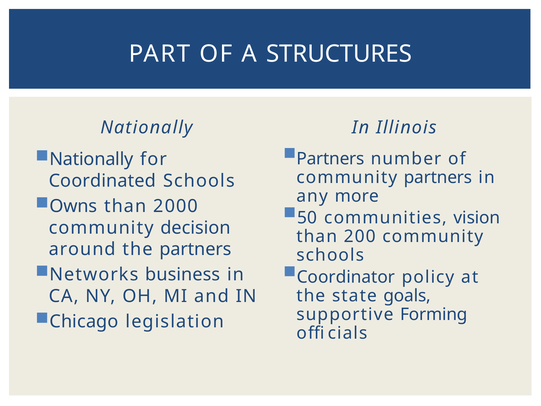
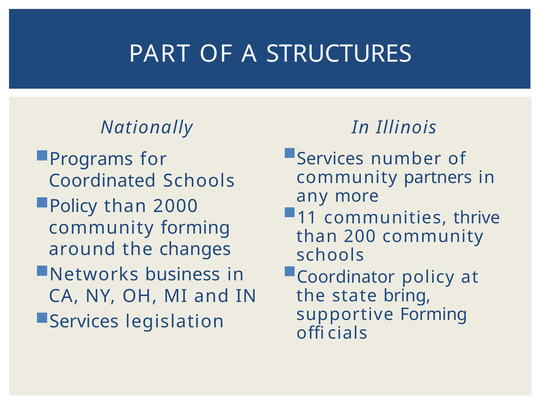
Partners: Partners -> Services (330, 159)
Nationally: Nationally -> Programs (91, 159)
Owns: Owns -> Policy (73, 206)
50: 50 -> 11 (307, 218)
vision: vision -> thrive (477, 218)
community decision: decision -> forming (195, 228)
the partners: partners -> changes (195, 249)
goals: goals -> bring (407, 296)
Chicago: Chicago -> Services (84, 321)
